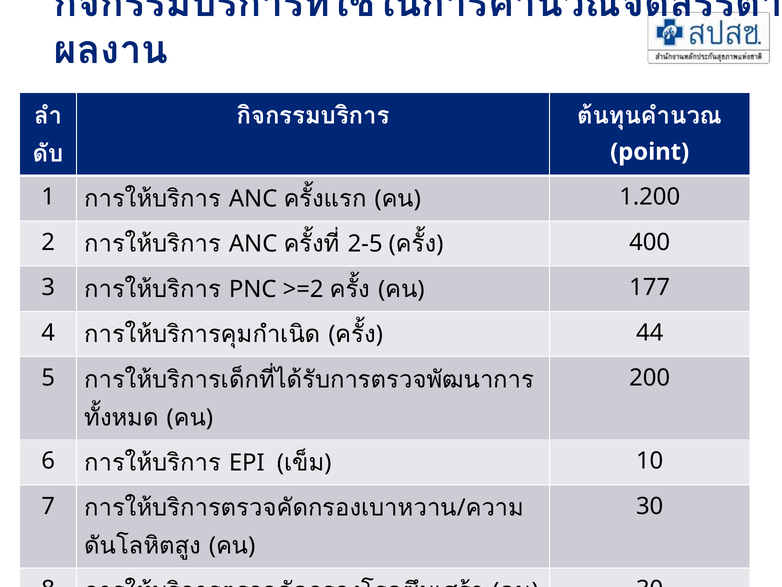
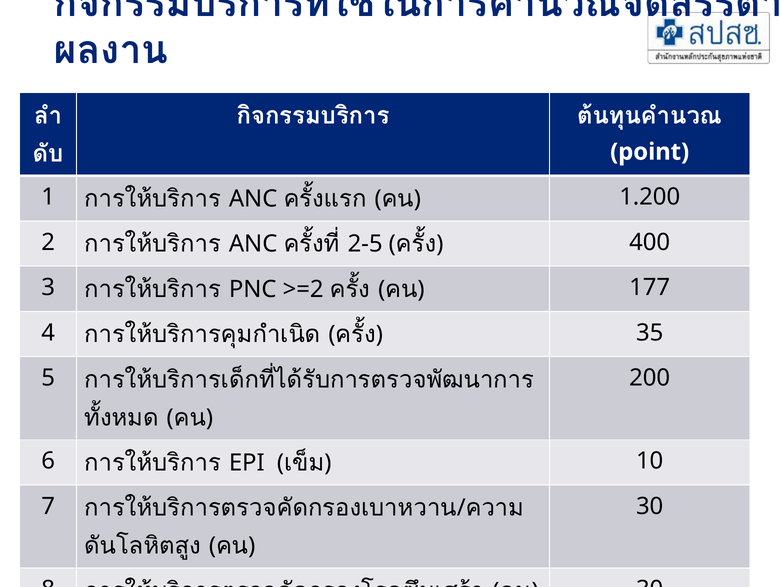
44: 44 -> 35 (650, 332)
